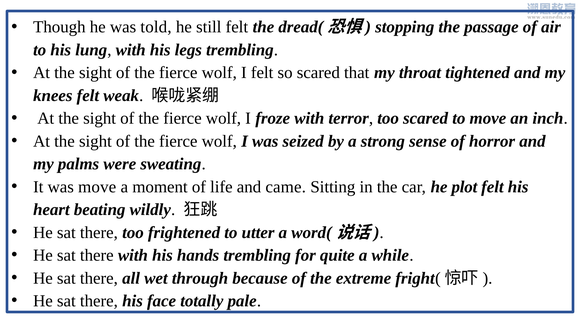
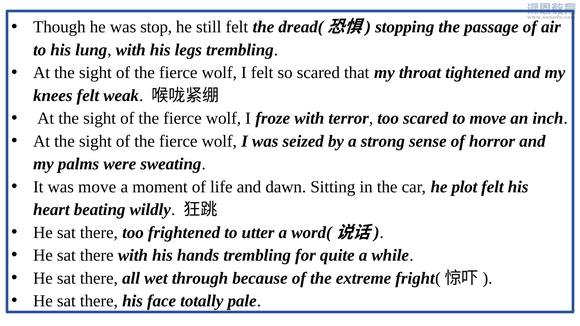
told: told -> stop (156, 27)
came: came -> dawn (286, 187)
